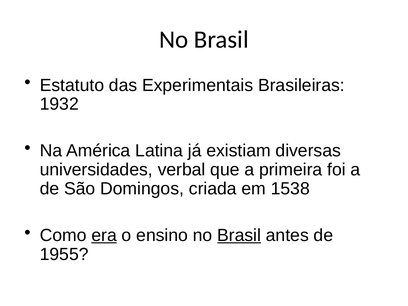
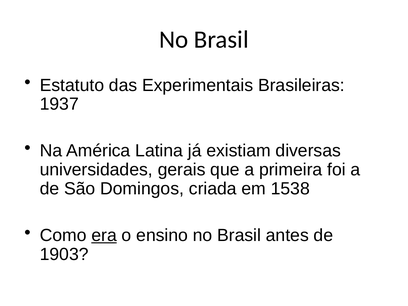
1932: 1932 -> 1937 (59, 104)
verbal: verbal -> gerais (182, 170)
Brasil underline: present -> none (239, 235)
1955: 1955 -> 1903 (64, 254)
